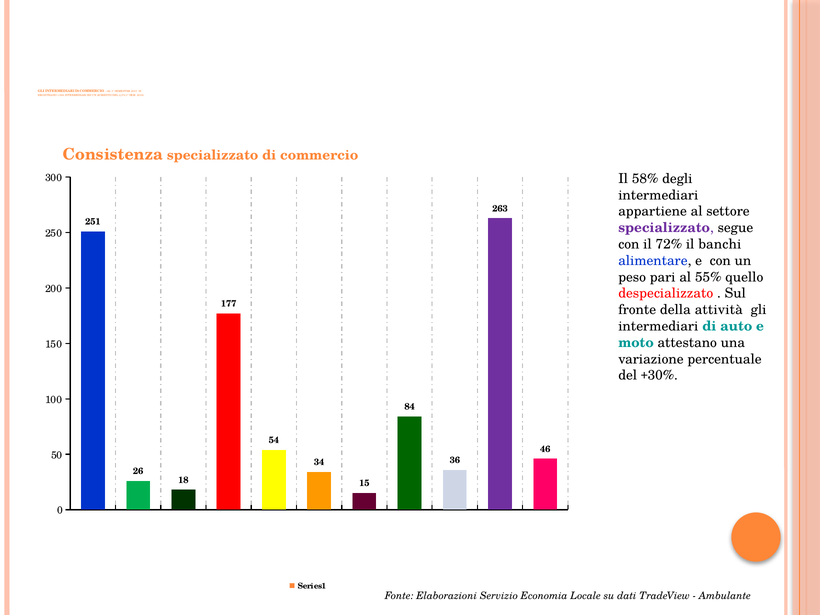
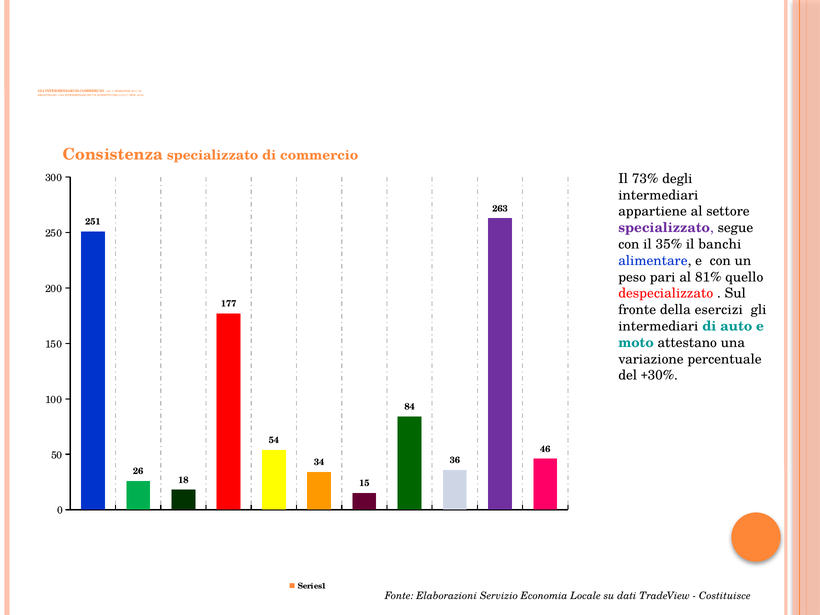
58%: 58% -> 73% (645, 179)
72%: 72% -> 35% (669, 244)
55%: 55% -> 81% (708, 277)
attività: attività -> esercizi (719, 310)
Ambulante: Ambulante -> Costituisce (725, 596)
